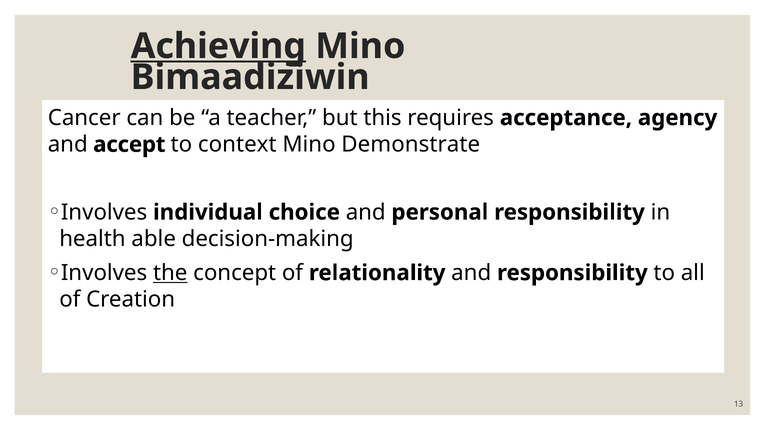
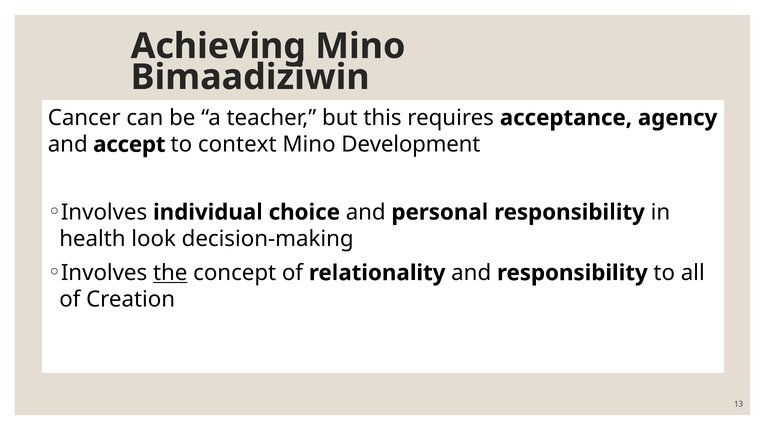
Achieving underline: present -> none (218, 46)
Demonstrate: Demonstrate -> Development (411, 145)
able: able -> look (154, 239)
